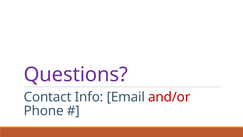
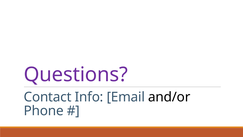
and/or colour: red -> black (169, 97)
